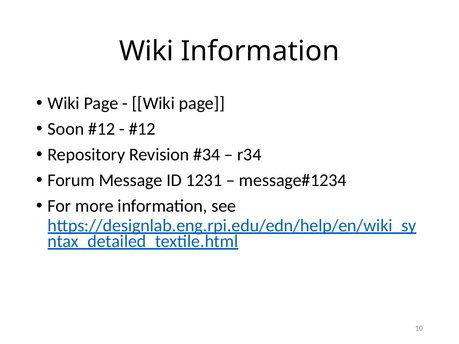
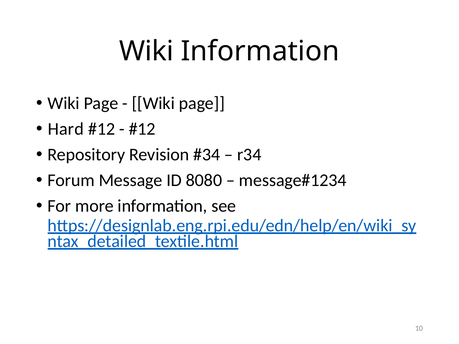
Soon: Soon -> Hard (66, 129)
1231: 1231 -> 8080 (204, 180)
